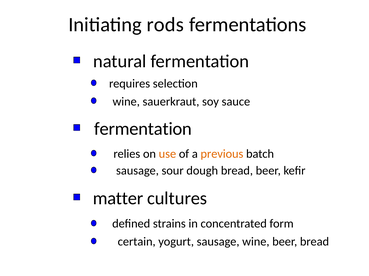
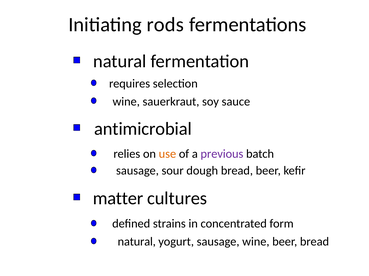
fermentation: fermentation -> antimicrobial (143, 129)
previous colour: orange -> purple (222, 154)
certain: certain -> natural (137, 242)
